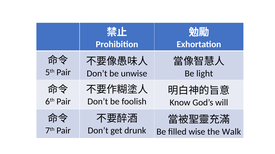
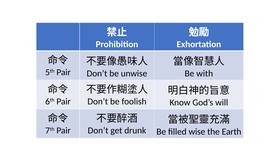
light: light -> with (205, 74)
Walk: Walk -> Earth (232, 132)
